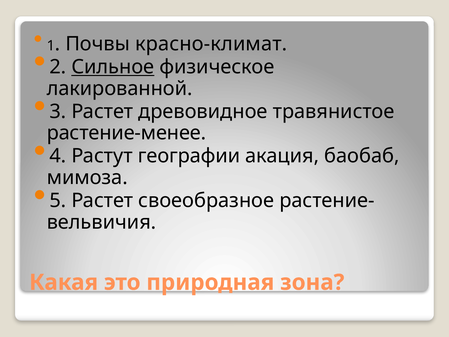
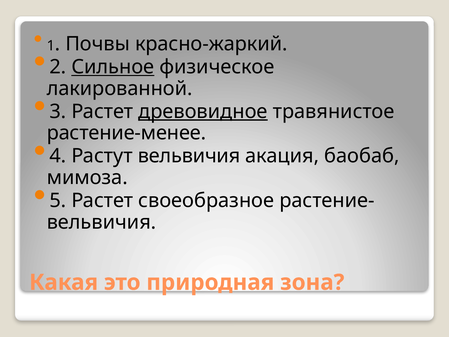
красно-климат: красно-климат -> красно-жаркий (211, 44)
древовидное underline: none -> present (203, 111)
Растут географии: географии -> вельвичия (189, 156)
